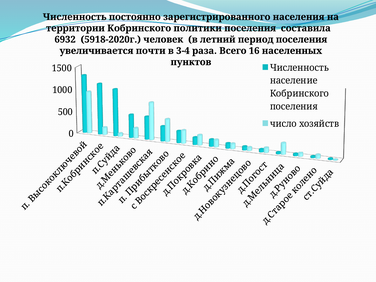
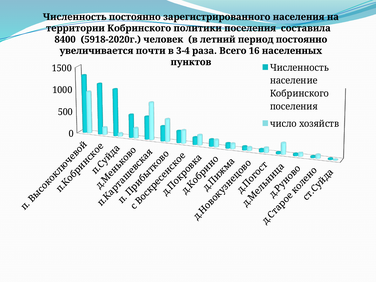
6932: 6932 -> 8400 (65, 40)
период поселения: поселения -> постоянно (302, 40)
